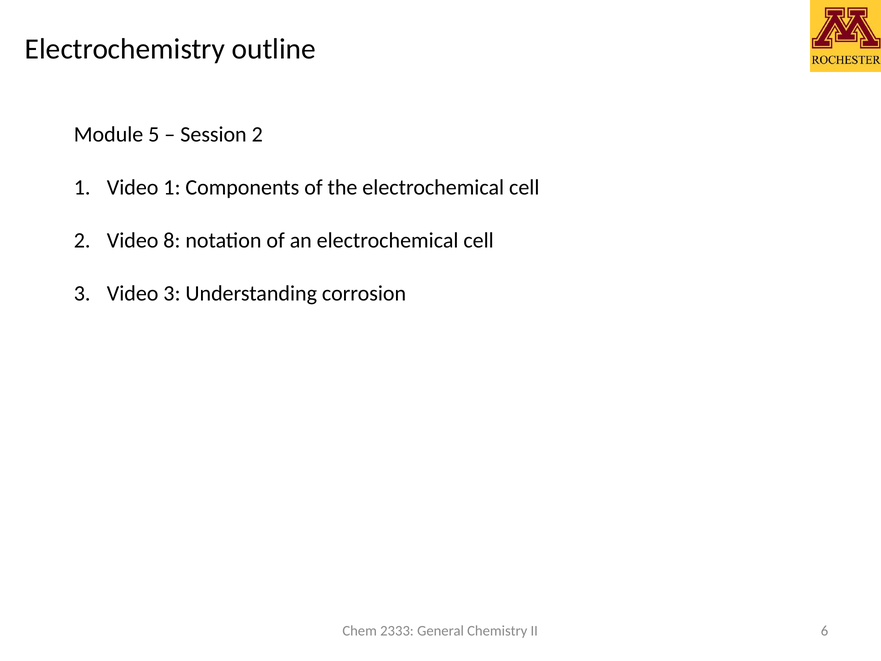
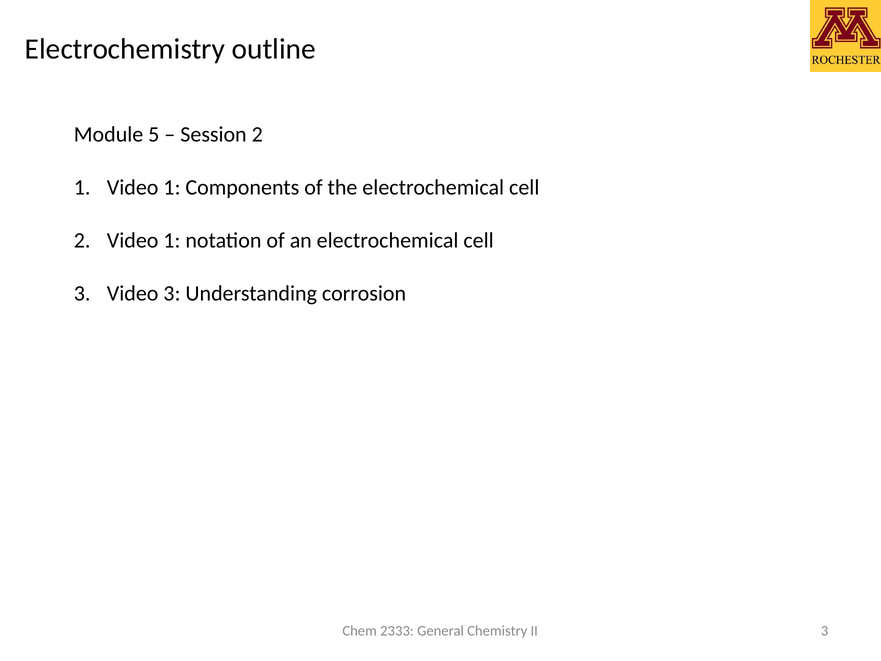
2 Video 8: 8 -> 1 (172, 240)
II 6: 6 -> 3 (824, 631)
